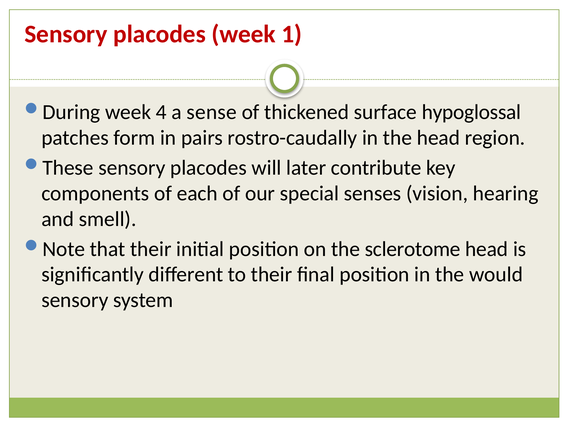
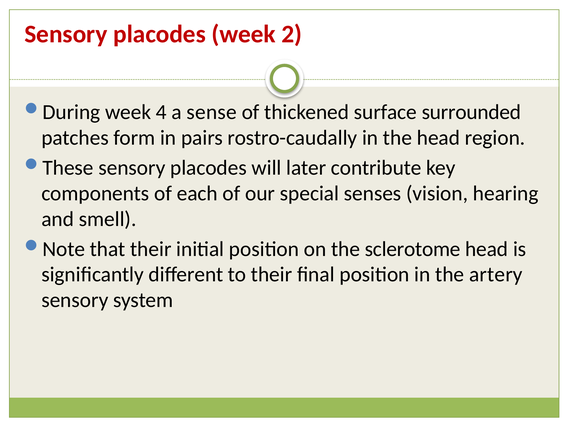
1: 1 -> 2 (292, 34)
hypoglossal: hypoglossal -> surrounded (471, 112)
would: would -> artery (496, 274)
